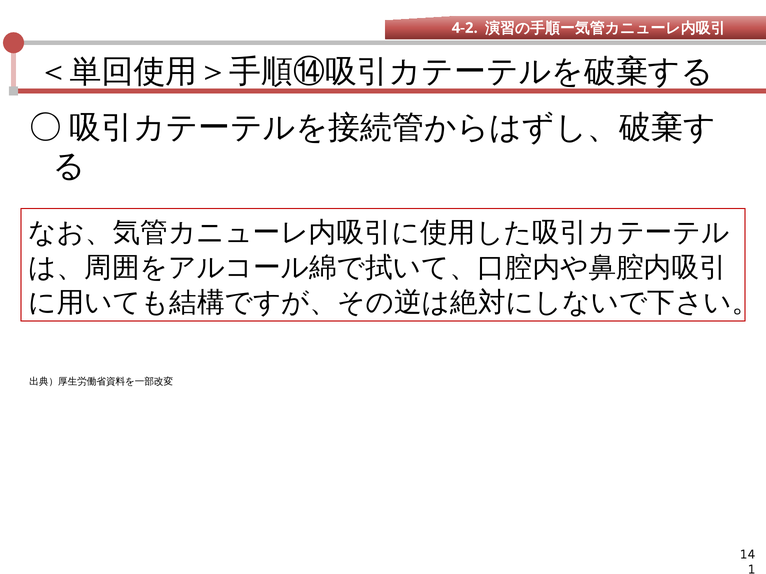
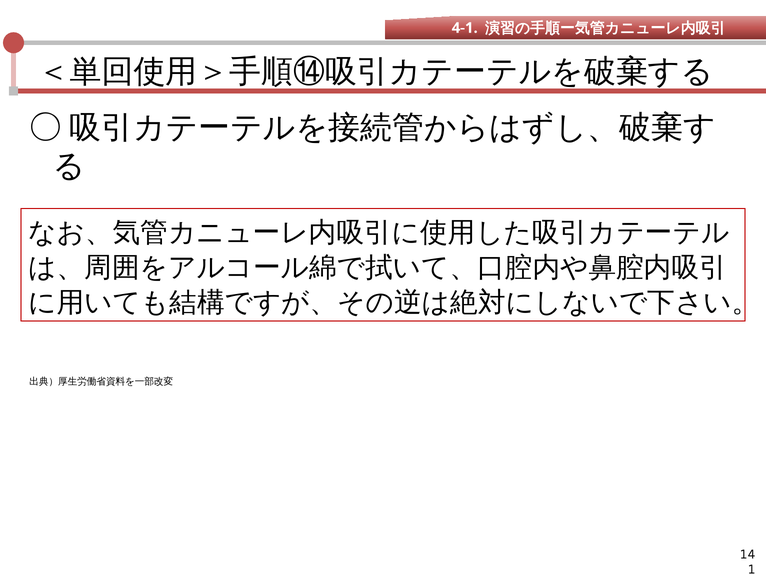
4-2: 4-2 -> 4-1 (465, 28)
